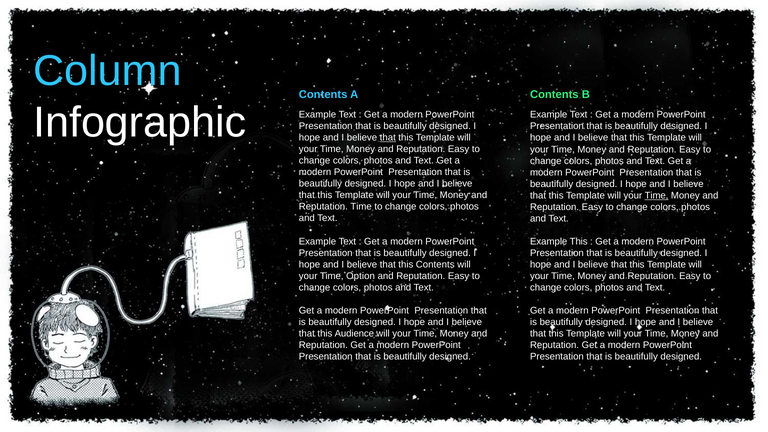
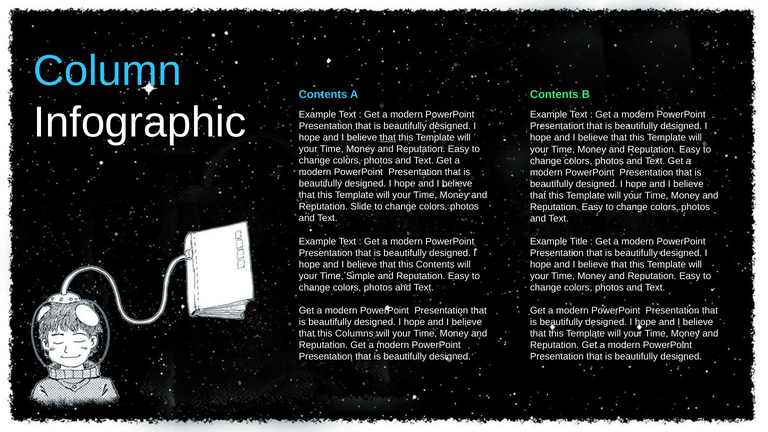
Time underline: present -> none (657, 195)
Reputation Time: Time -> Slide (361, 207)
Example This: This -> Title (579, 241)
Option: Option -> Simple (361, 276)
Audience: Audience -> Columns (354, 333)
